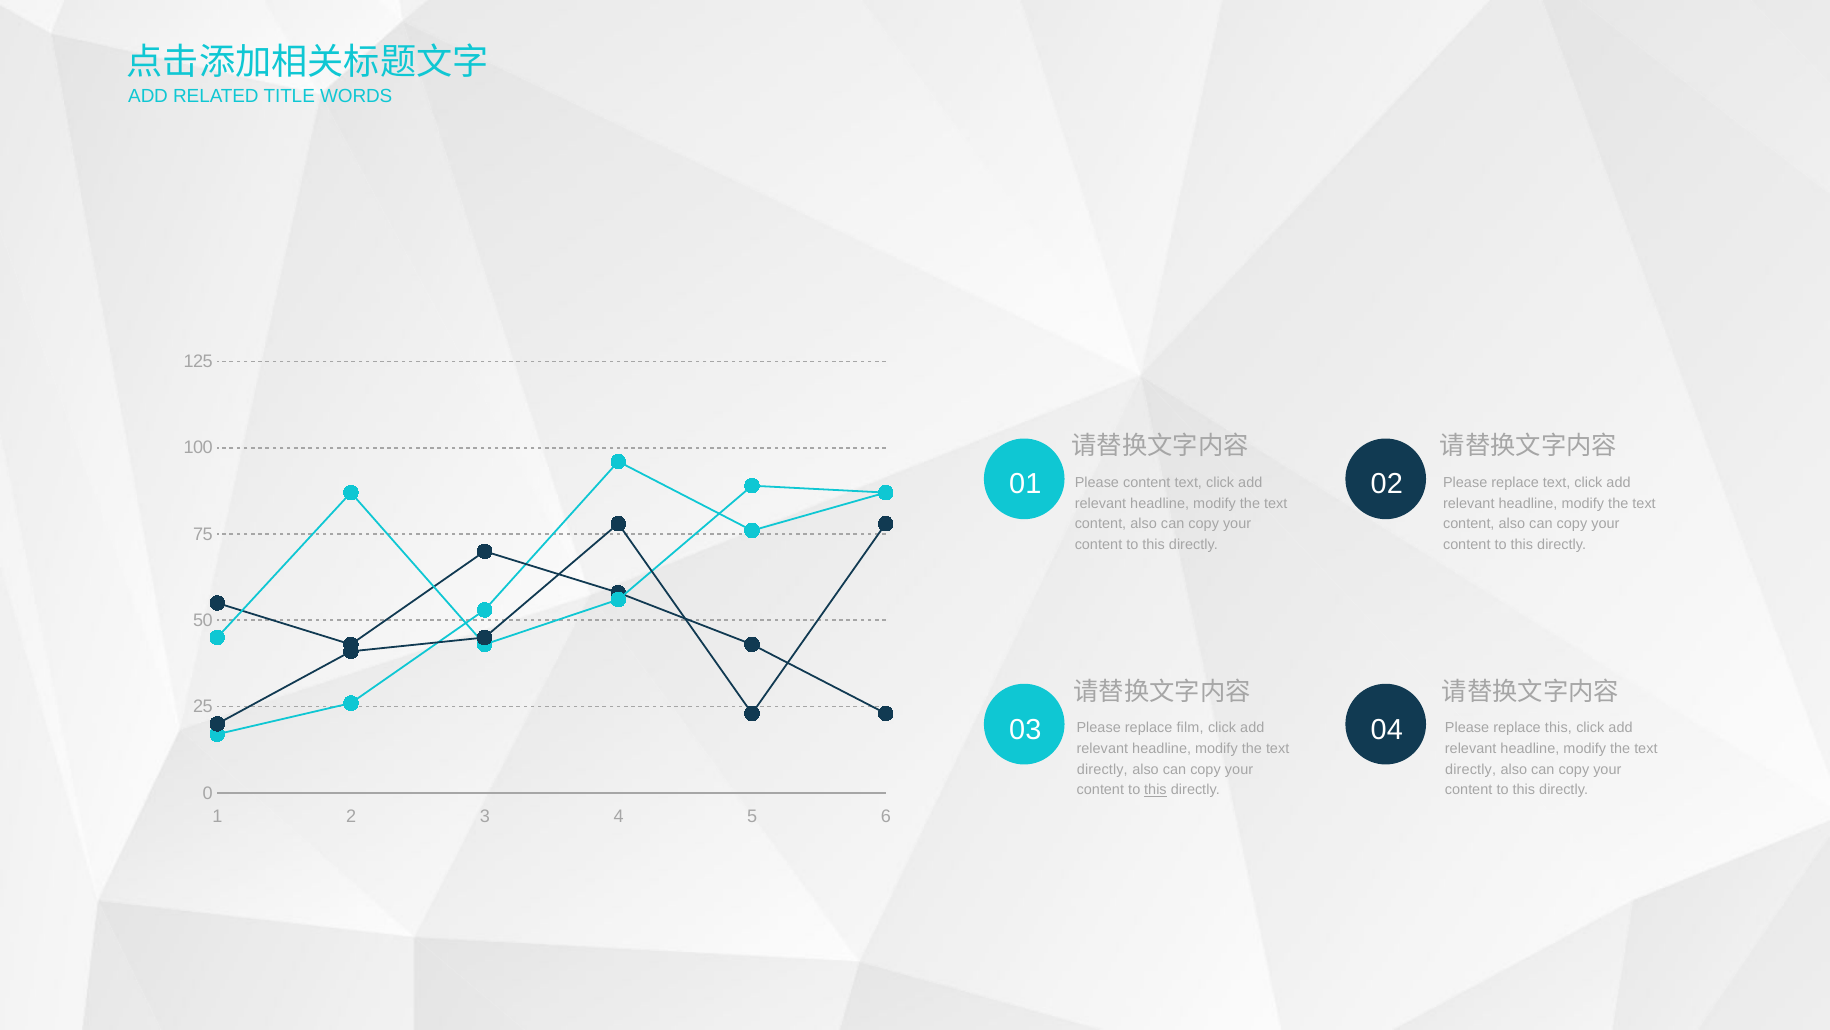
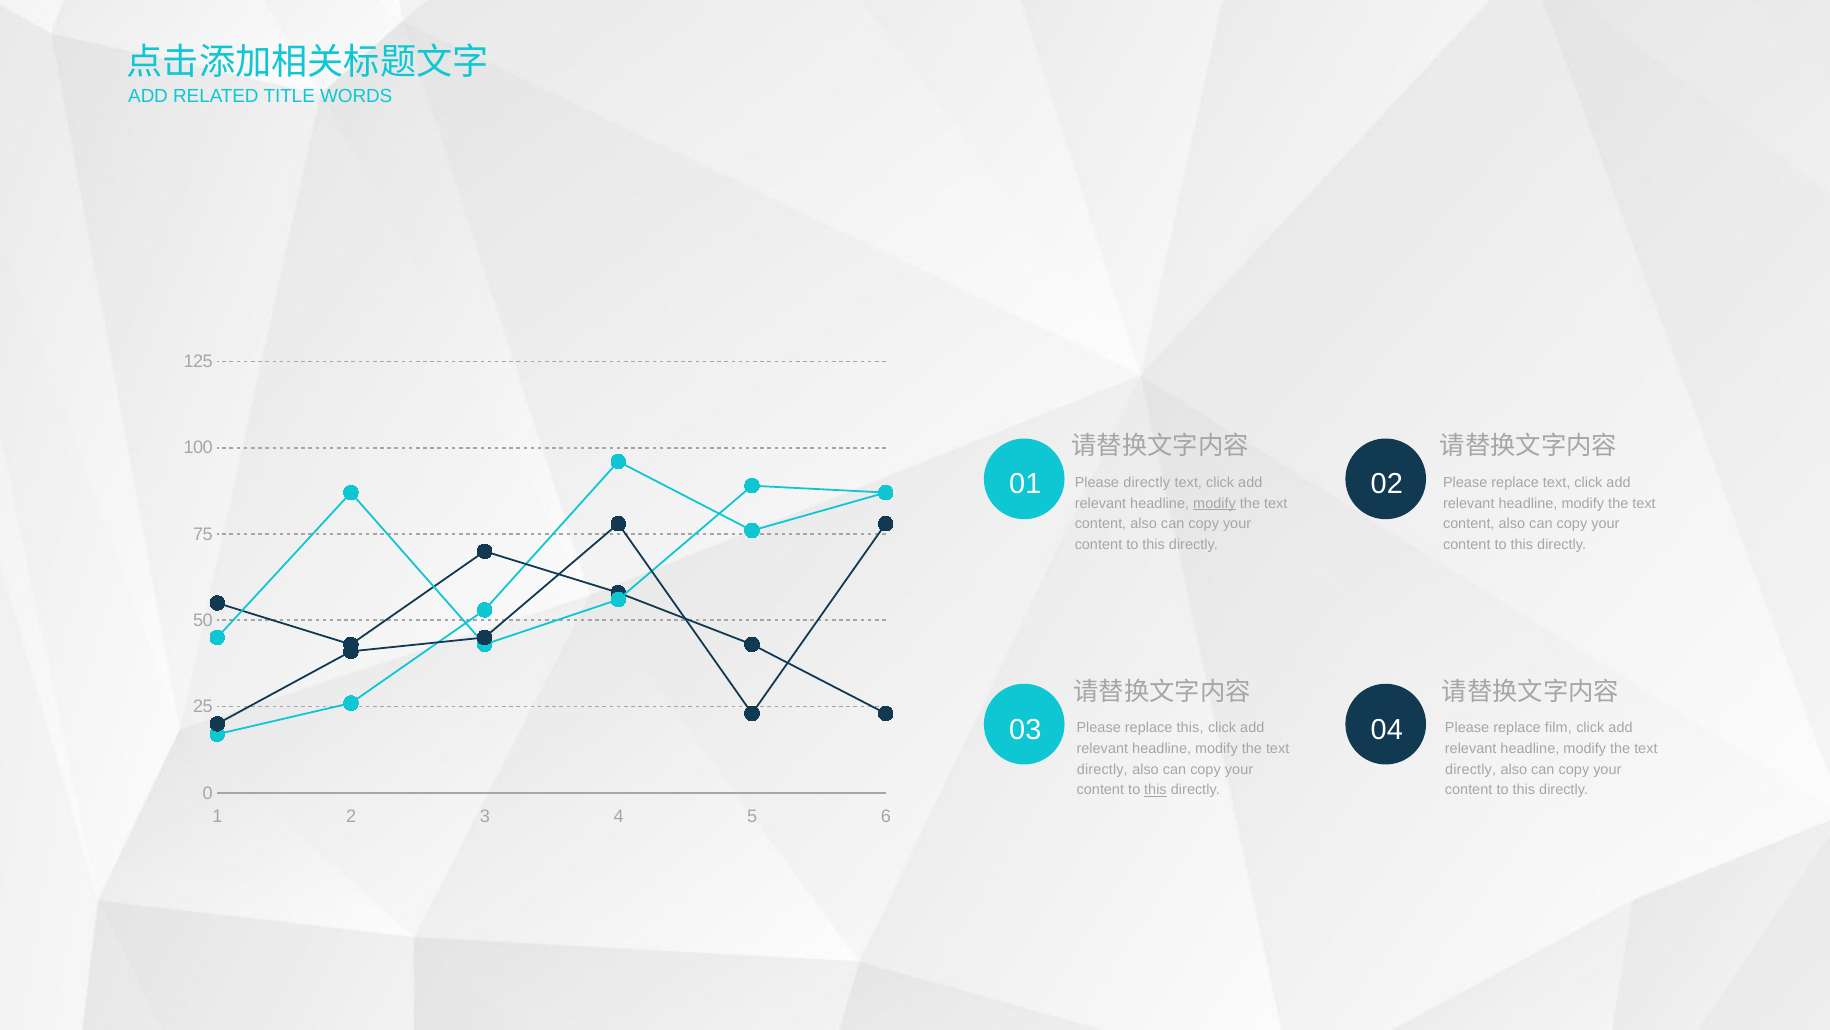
Please content: content -> directly (1147, 482)
modify underline: none -> present (1215, 503)
replace film: film -> this (1190, 727)
replace this: this -> film (1558, 727)
